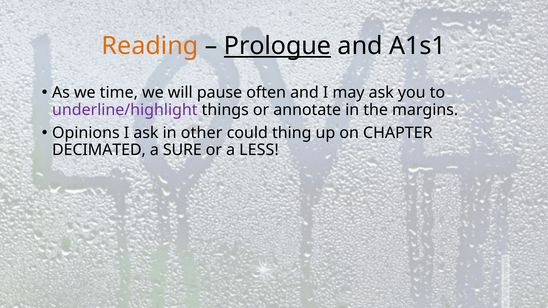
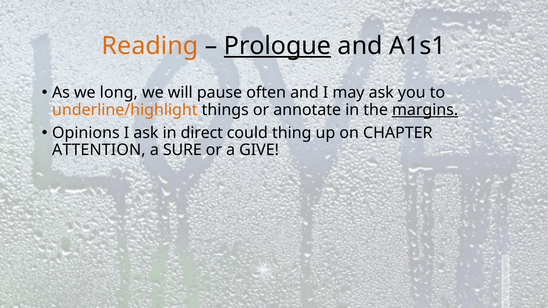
time: time -> long (119, 93)
underline/highlight colour: purple -> orange (125, 110)
margins underline: none -> present (425, 110)
other: other -> direct (202, 133)
DECIMATED: DECIMATED -> ATTENTION (99, 150)
LESS: LESS -> GIVE (259, 150)
